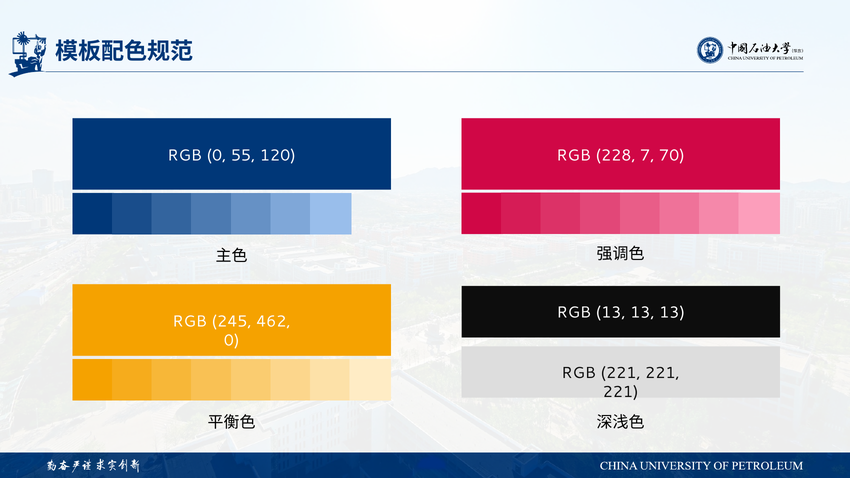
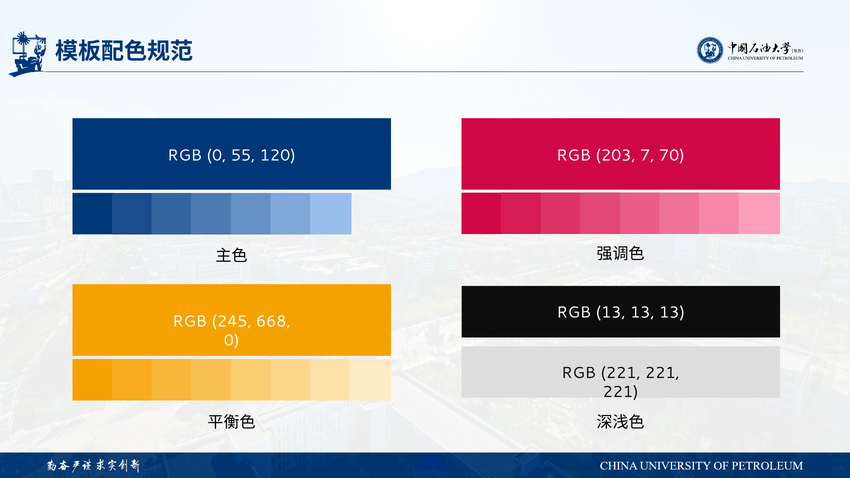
228: 228 -> 203 (616, 155)
462: 462 -> 668 (274, 322)
